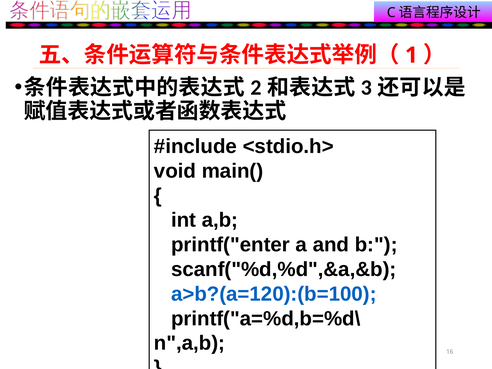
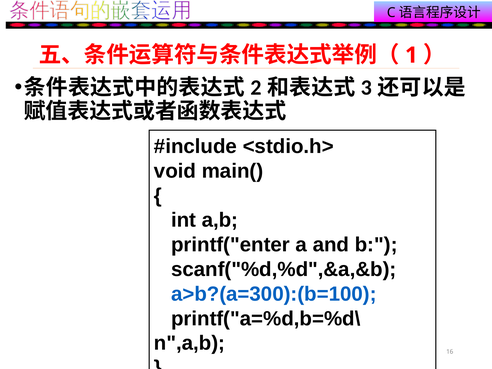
a>b?(a=120):(b=100: a>b?(a=120):(b=100 -> a>b?(a=300):(b=100 (274, 294)
